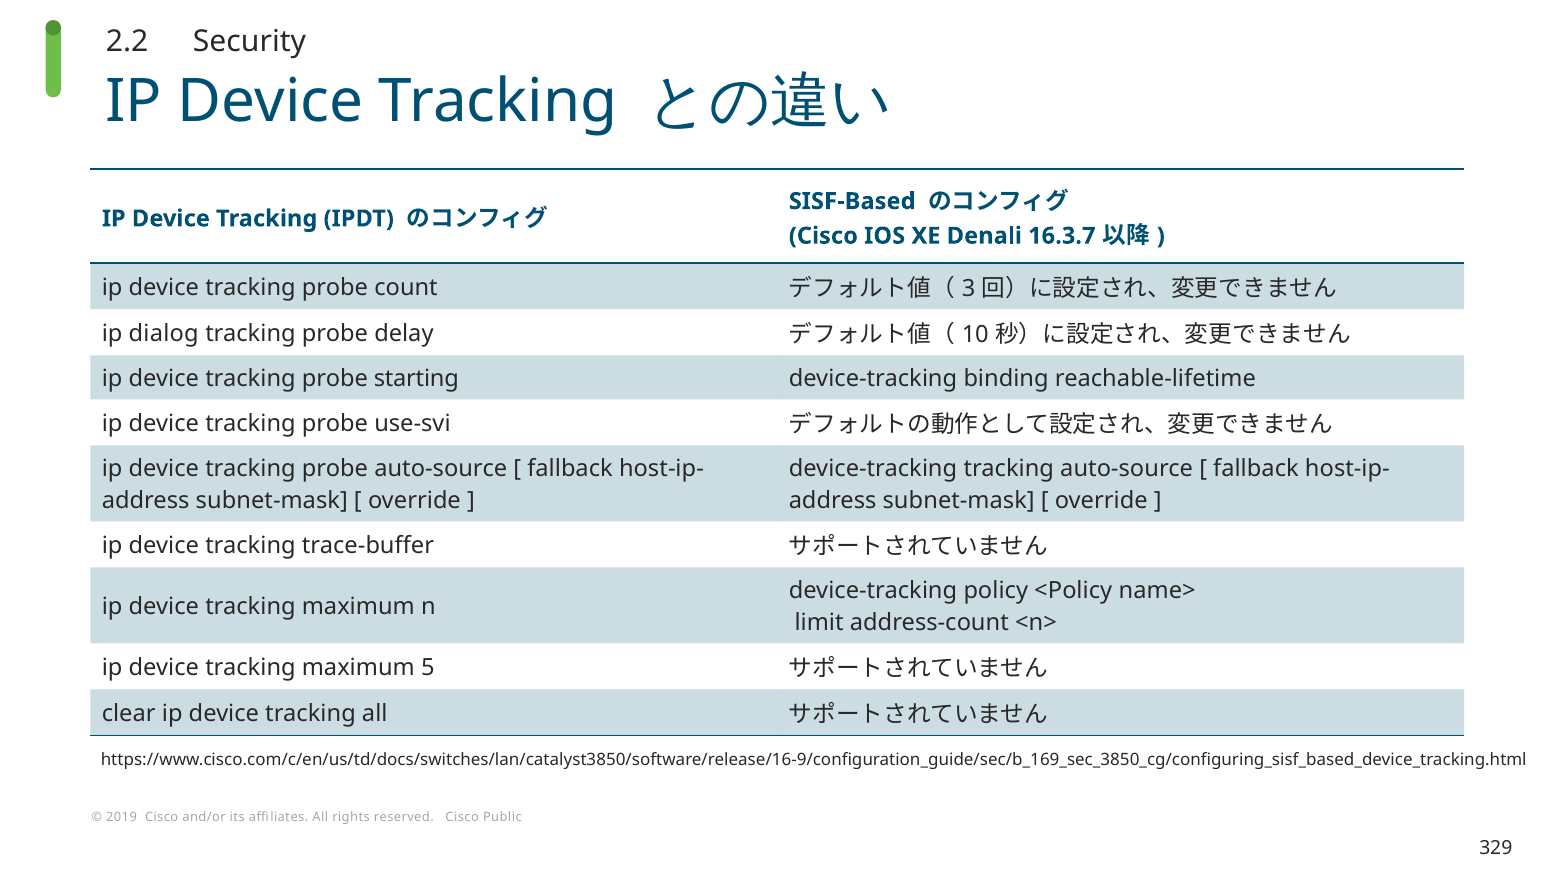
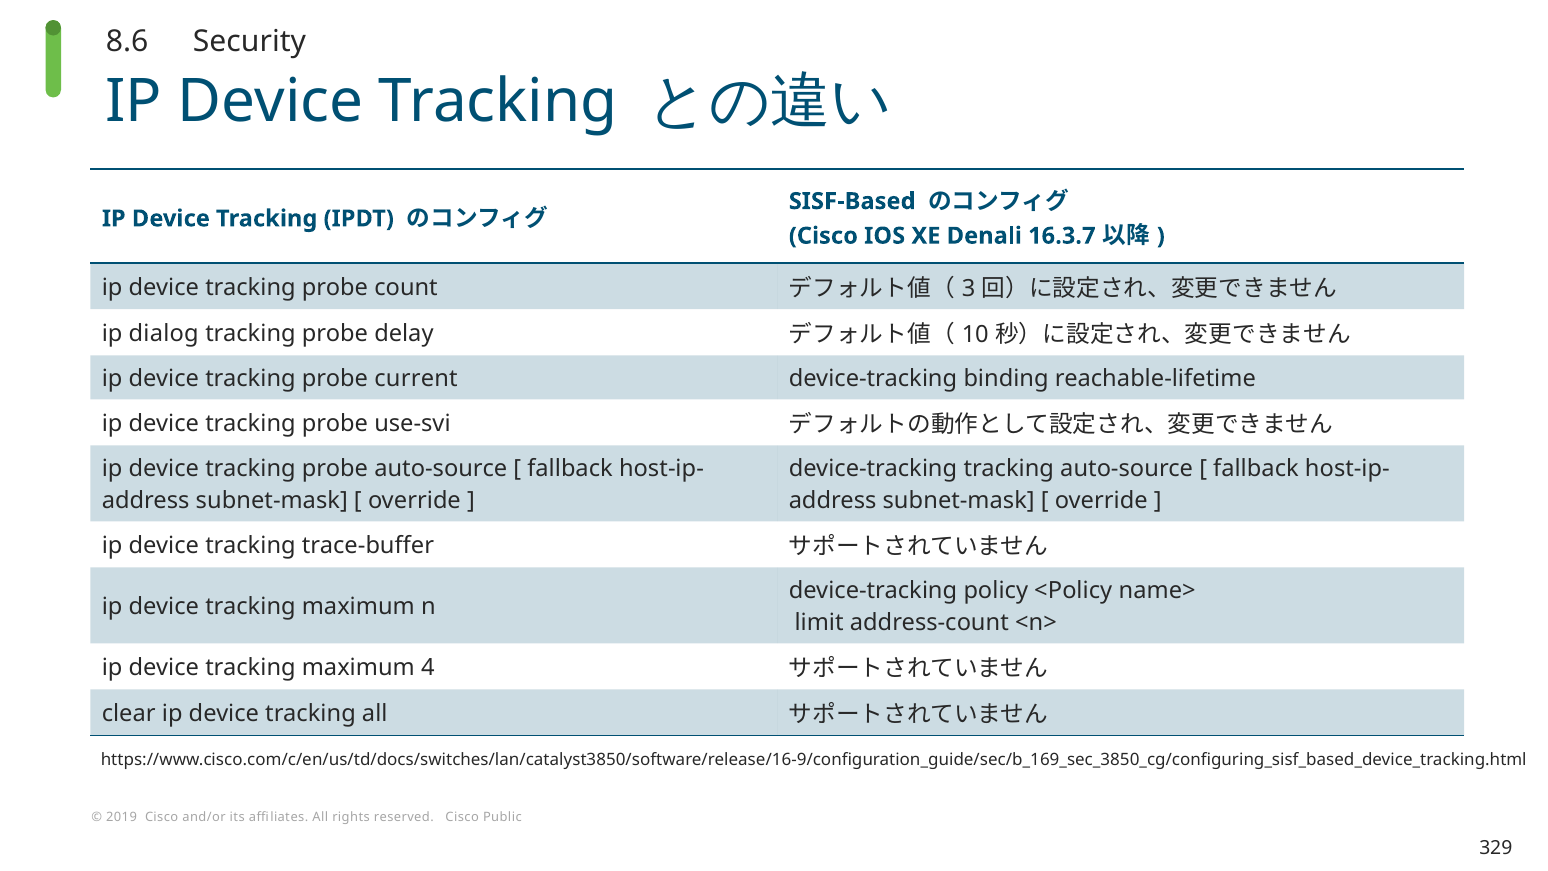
2.2: 2.2 -> 8.6 (127, 42)
starting: starting -> current (416, 379)
5: 5 -> 4 (428, 668)
